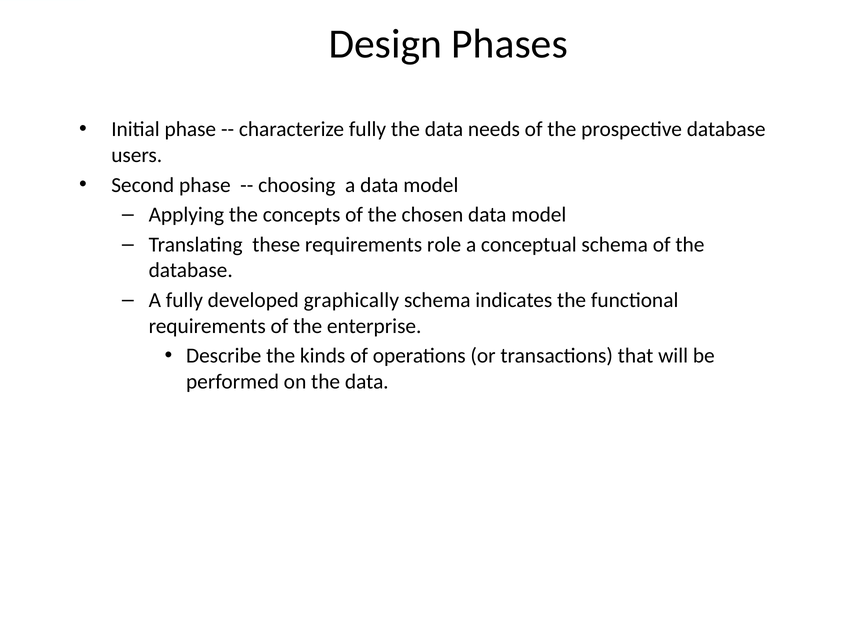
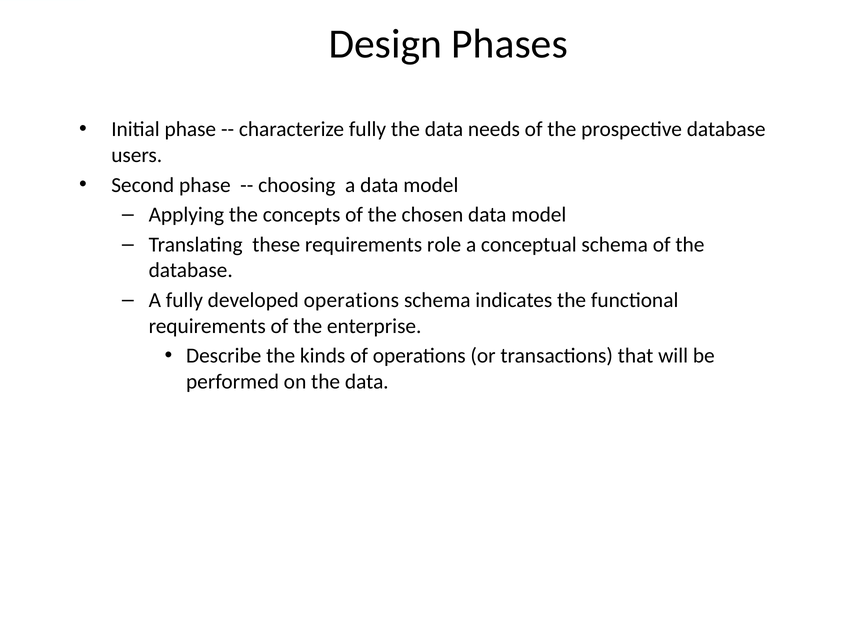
developed graphically: graphically -> operations (351, 300)
